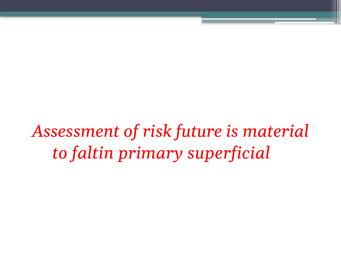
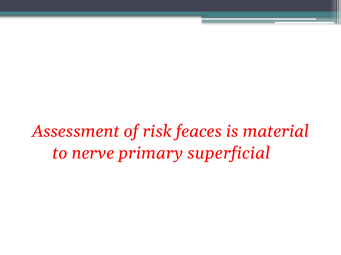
future: future -> feaces (199, 132)
faltin: faltin -> nerve (93, 154)
